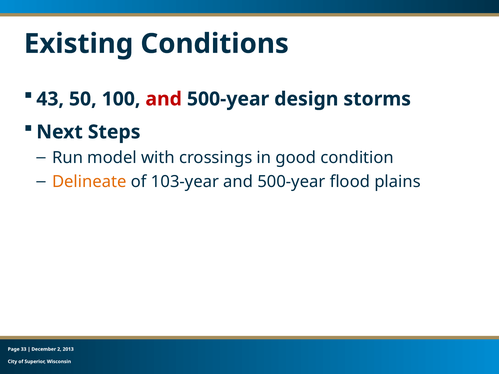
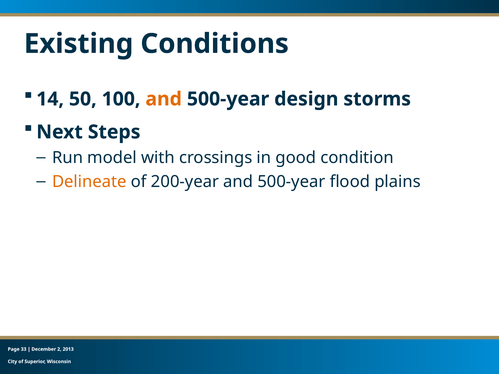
43: 43 -> 14 (50, 99)
and colour: red -> orange (164, 99)
103-year: 103-year -> 200-year (185, 182)
